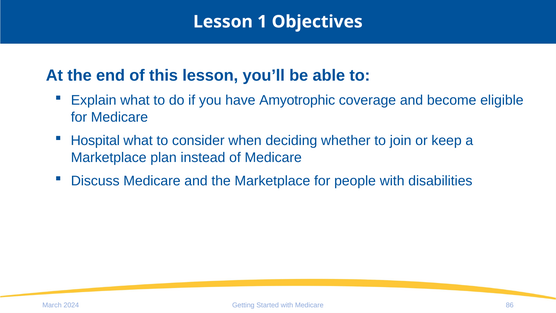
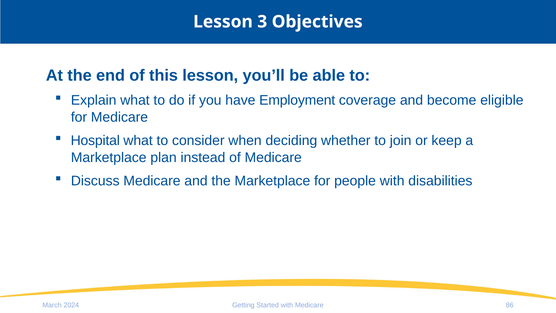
1: 1 -> 3 (262, 22)
Amyotrophic: Amyotrophic -> Employment (297, 100)
